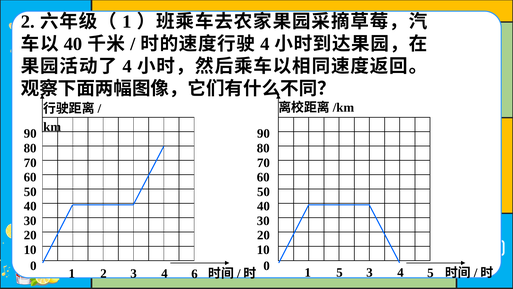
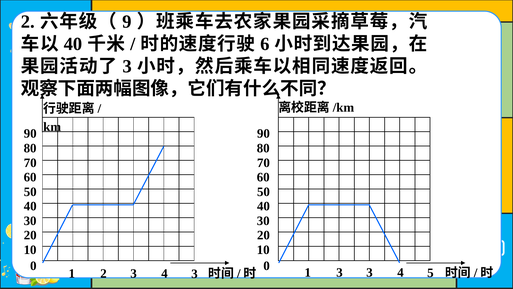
1: 1 -> 9 (127, 22)
4: 4 -> 6 (265, 44)
4: 4 -> 3 (127, 66)
1 5: 5 -> 3 (339, 272)
4 6: 6 -> 3 (194, 273)
